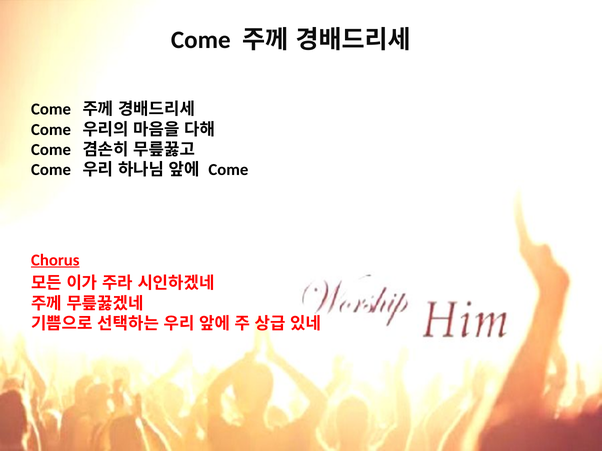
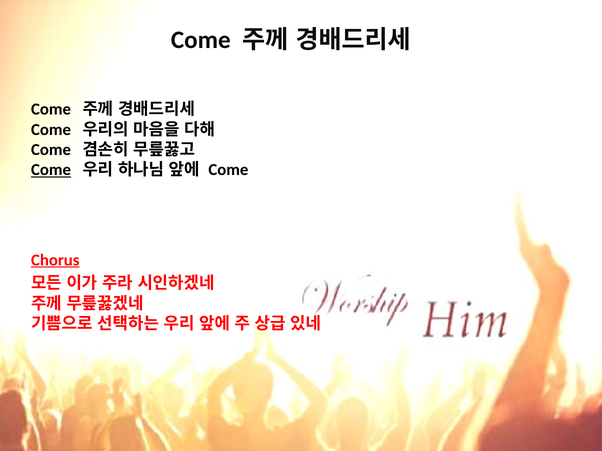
Come underline: none -> present (51, 170)
